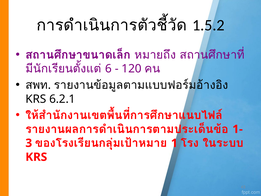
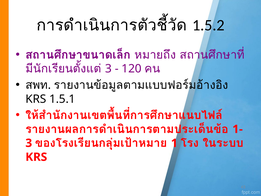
6: 6 -> 3 (109, 69)
6.2.1: 6.2.1 -> 1.5.1 (62, 99)
